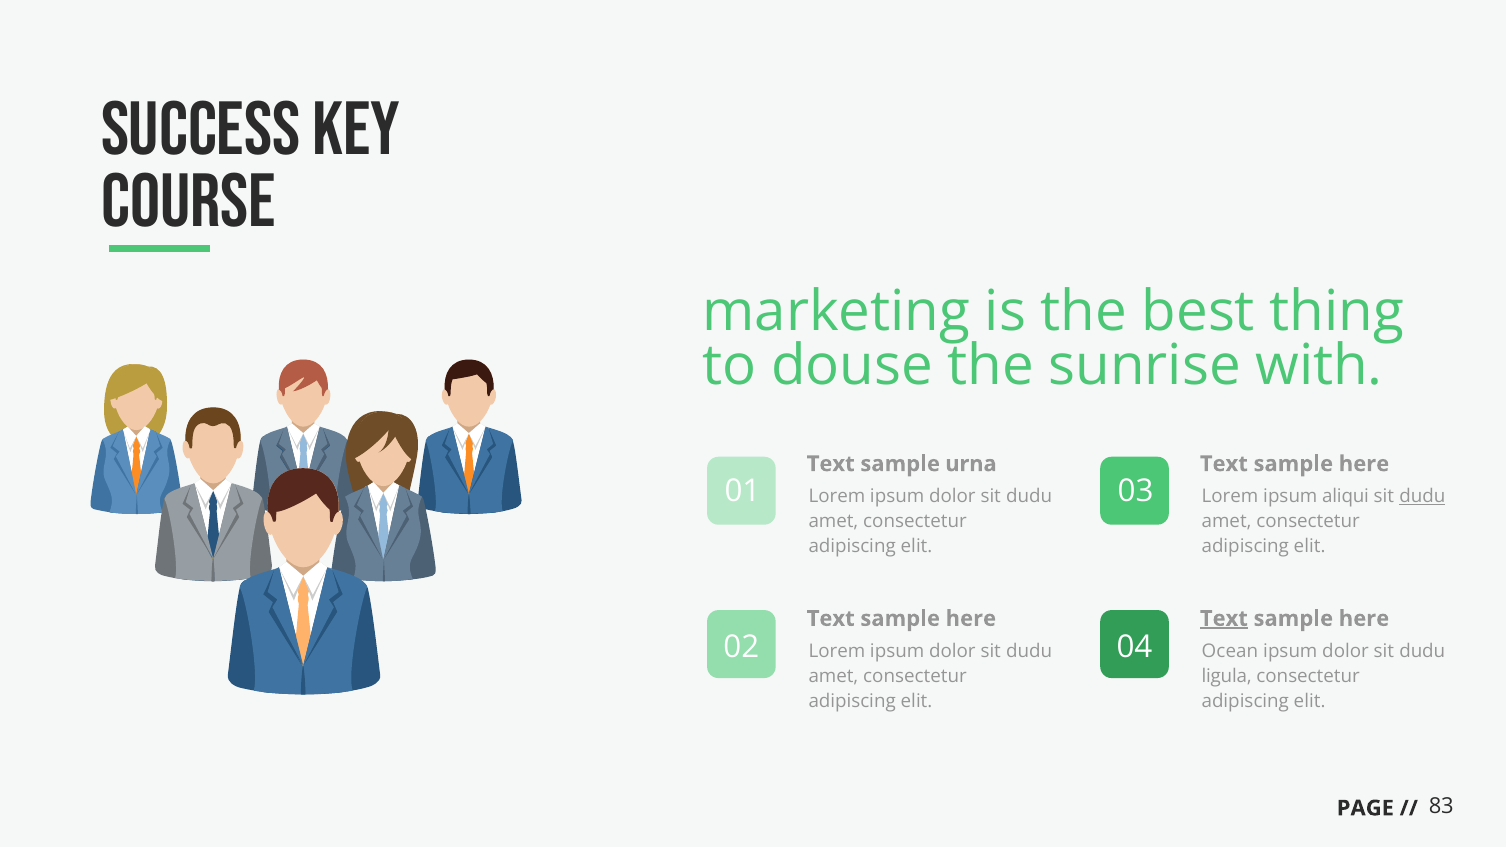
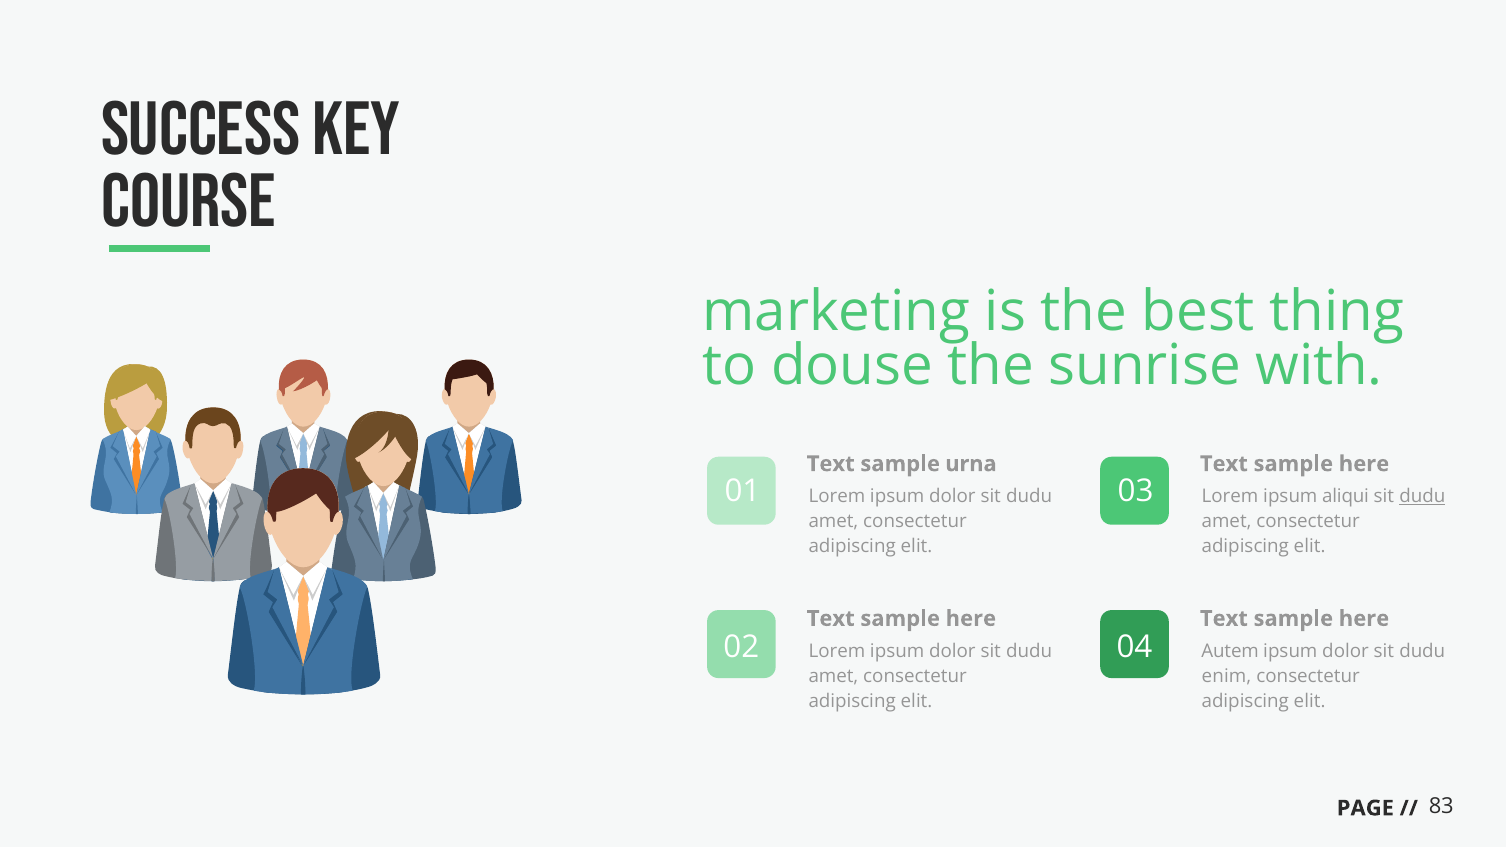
Text underline: present -> none (1224, 619)
Ocean: Ocean -> Autem (1230, 651)
ligula: ligula -> enim (1226, 676)
